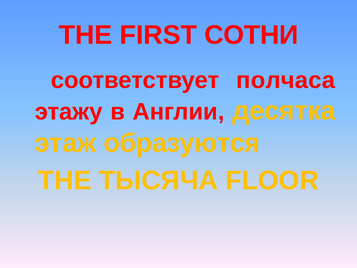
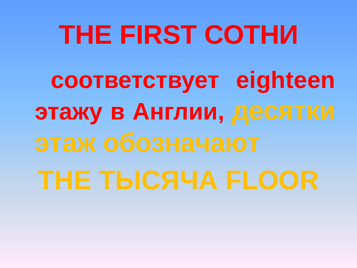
полчаса: полчаса -> eighteen (286, 80)
десятка: десятка -> десятки (284, 111)
образуются: образуются -> обозначают (182, 143)
